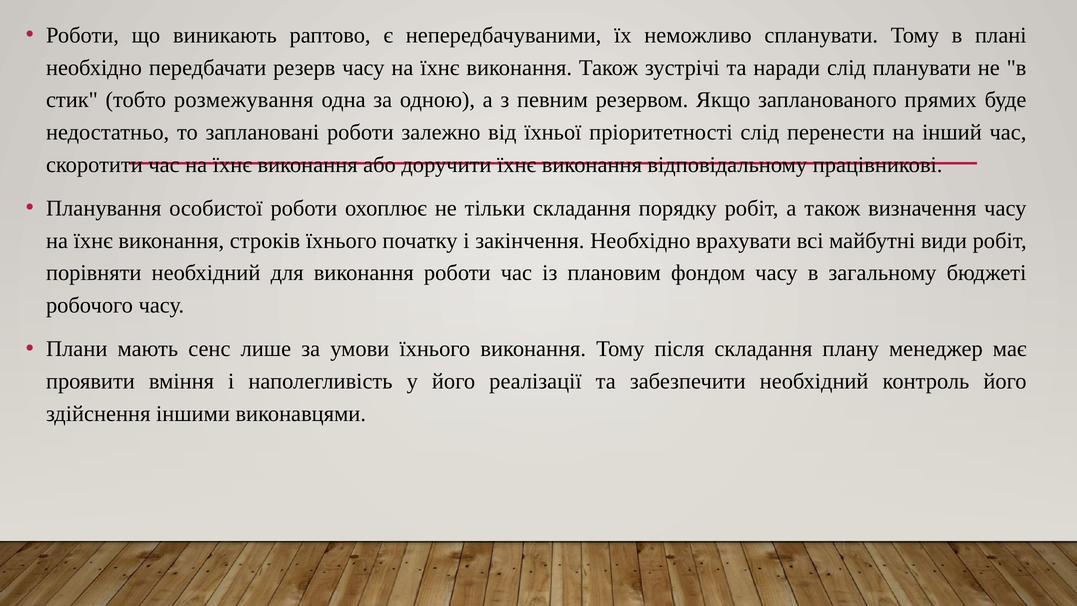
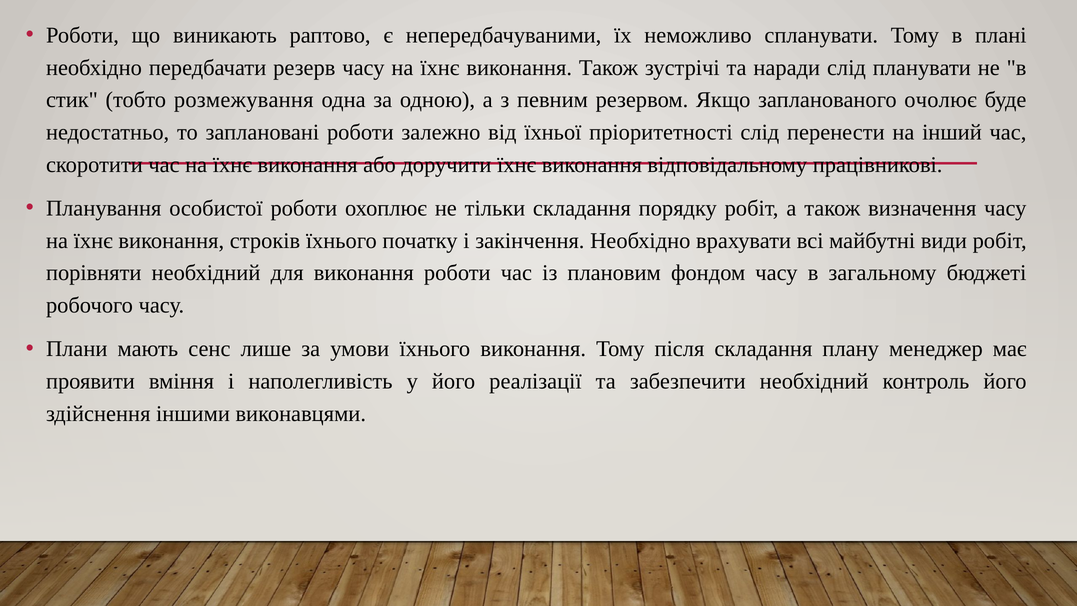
прямих: прямих -> очолює (941, 100)
